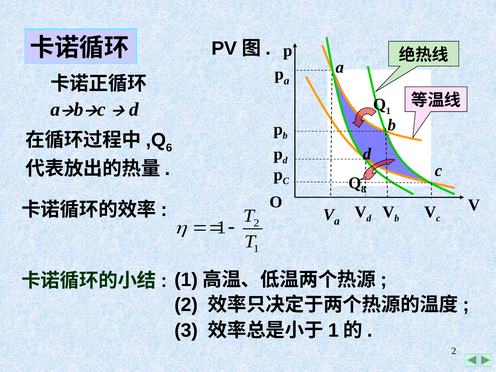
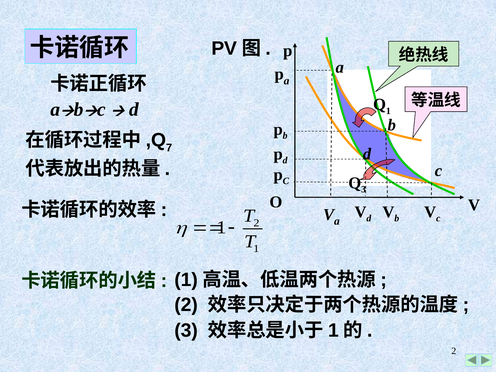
6: 6 -> 7 (169, 148)
8: 8 -> 3 (364, 189)
